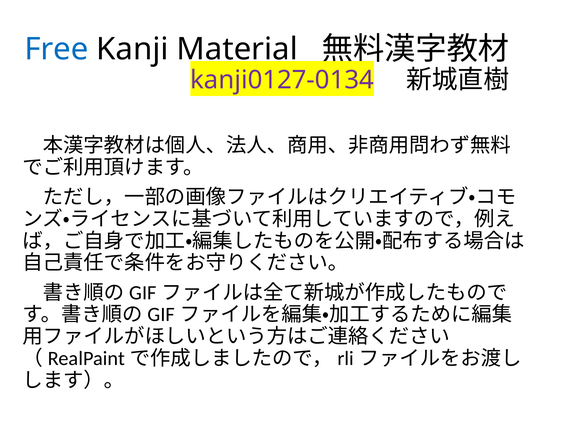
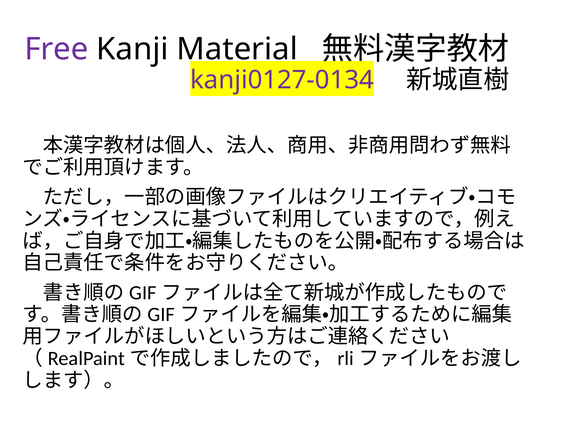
Free colour: blue -> purple (56, 49)
